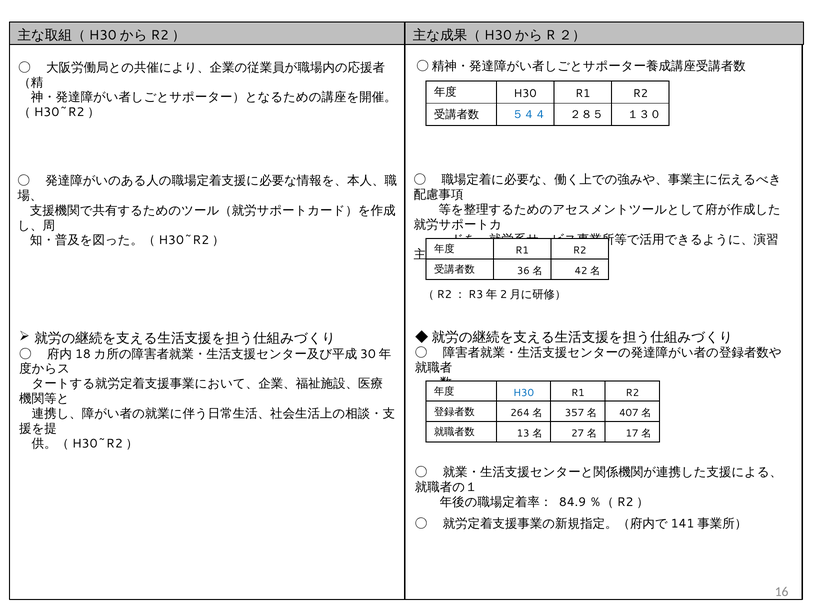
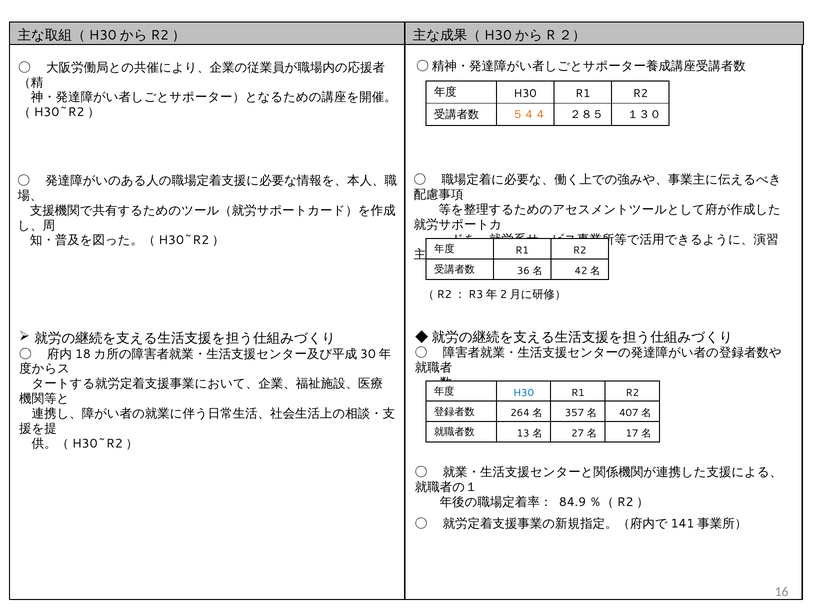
５４４ colour: blue -> orange (529, 114)
